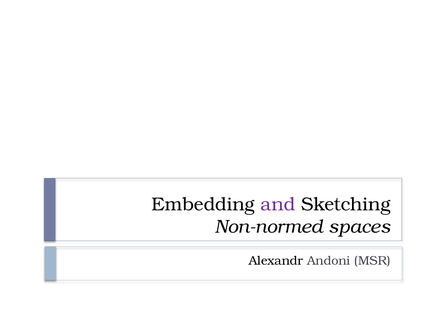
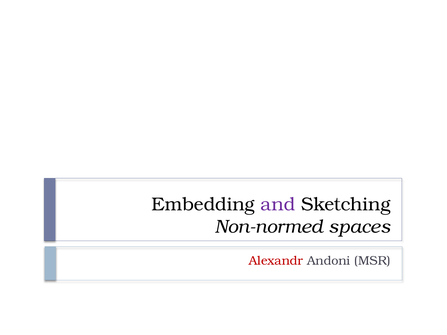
Alexandr colour: black -> red (276, 261)
